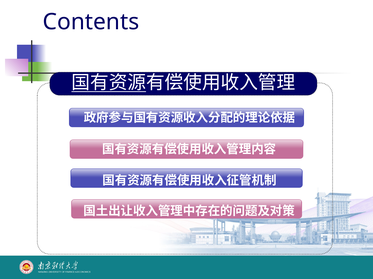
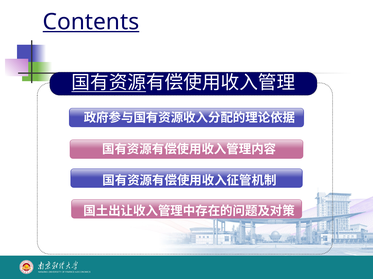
Contents underline: none -> present (91, 22)
